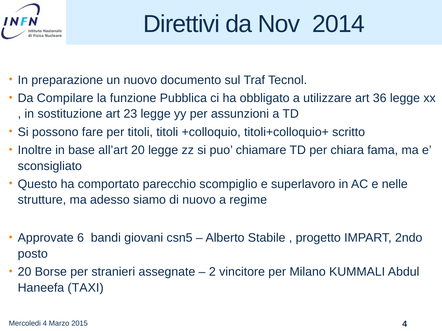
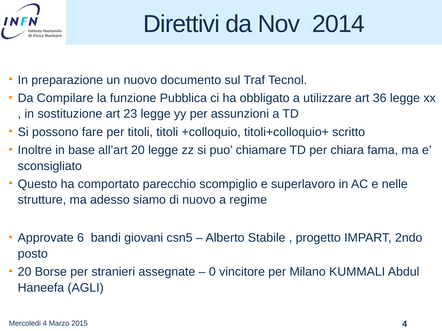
2: 2 -> 0 (212, 272)
TAXI: TAXI -> AGLI (86, 288)
